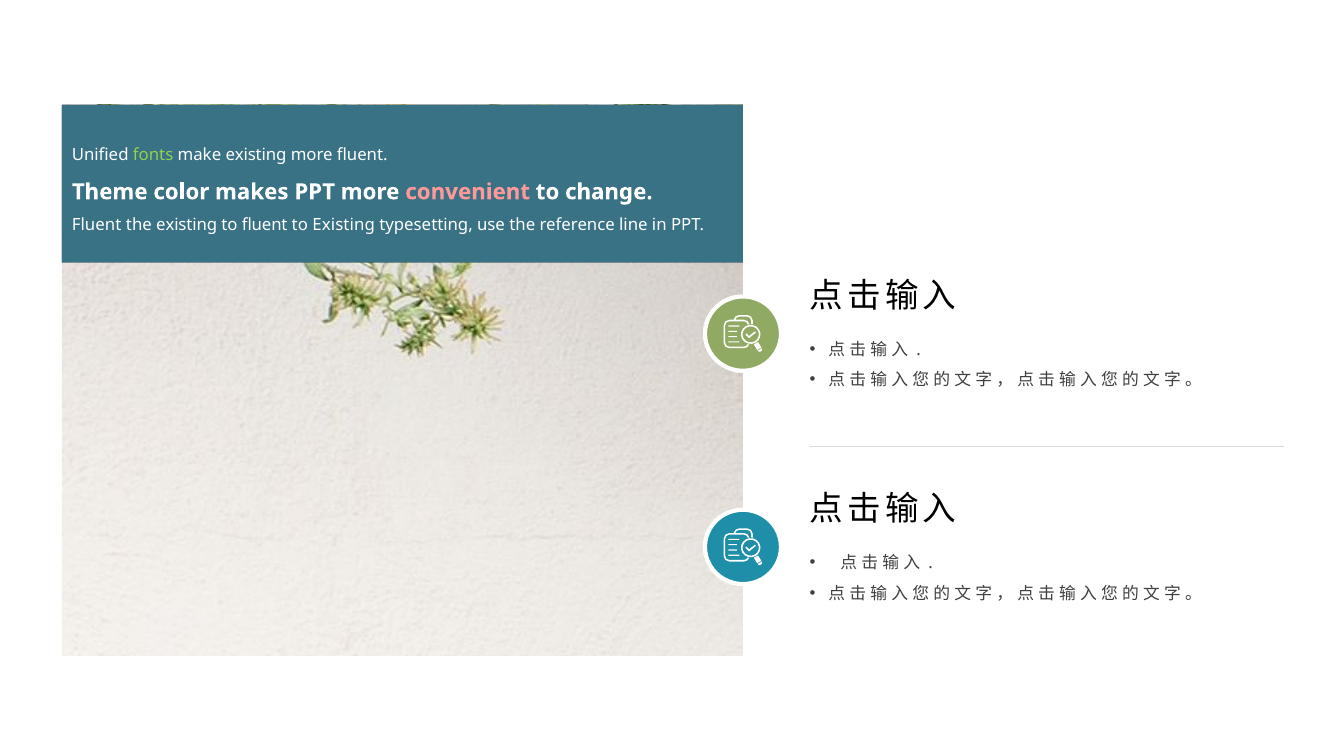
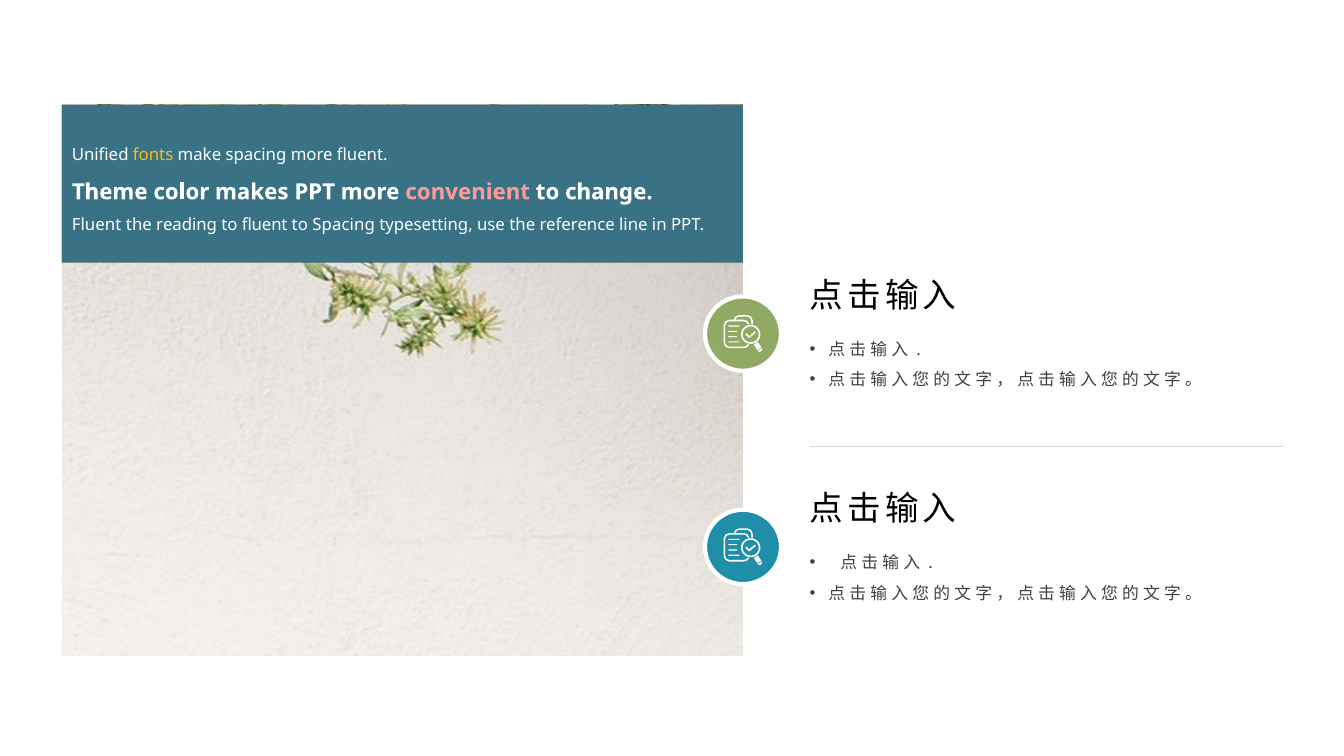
fonts colour: light green -> yellow (153, 155)
make existing: existing -> spacing (256, 155)
the existing: existing -> reading (187, 225)
to Existing: Existing -> Spacing (344, 225)
